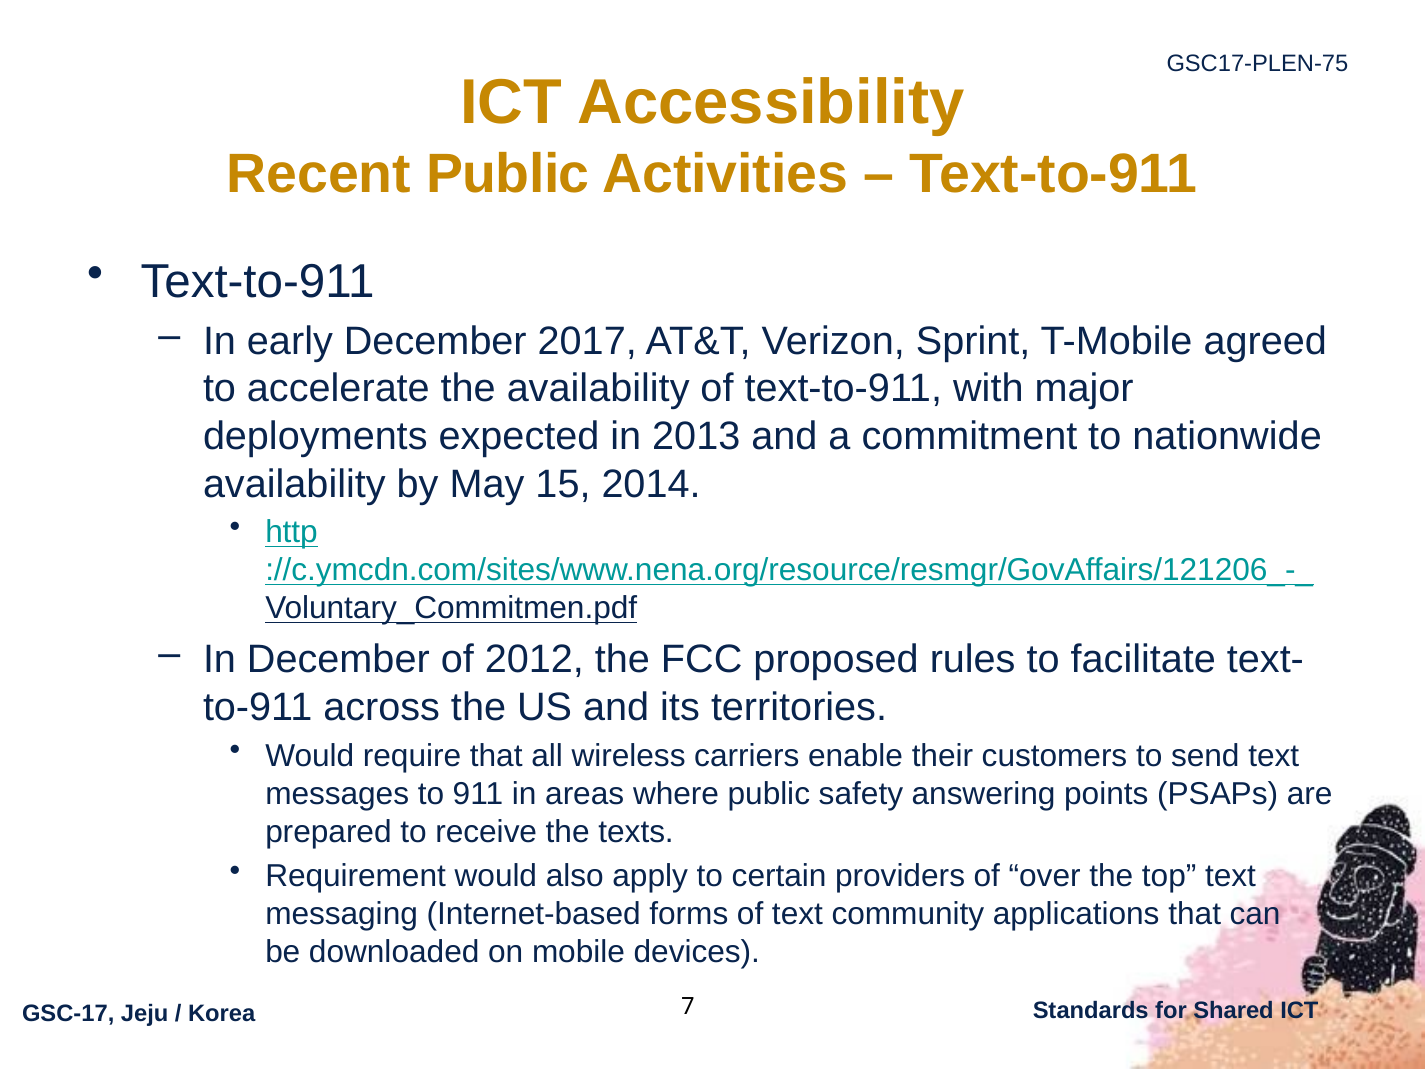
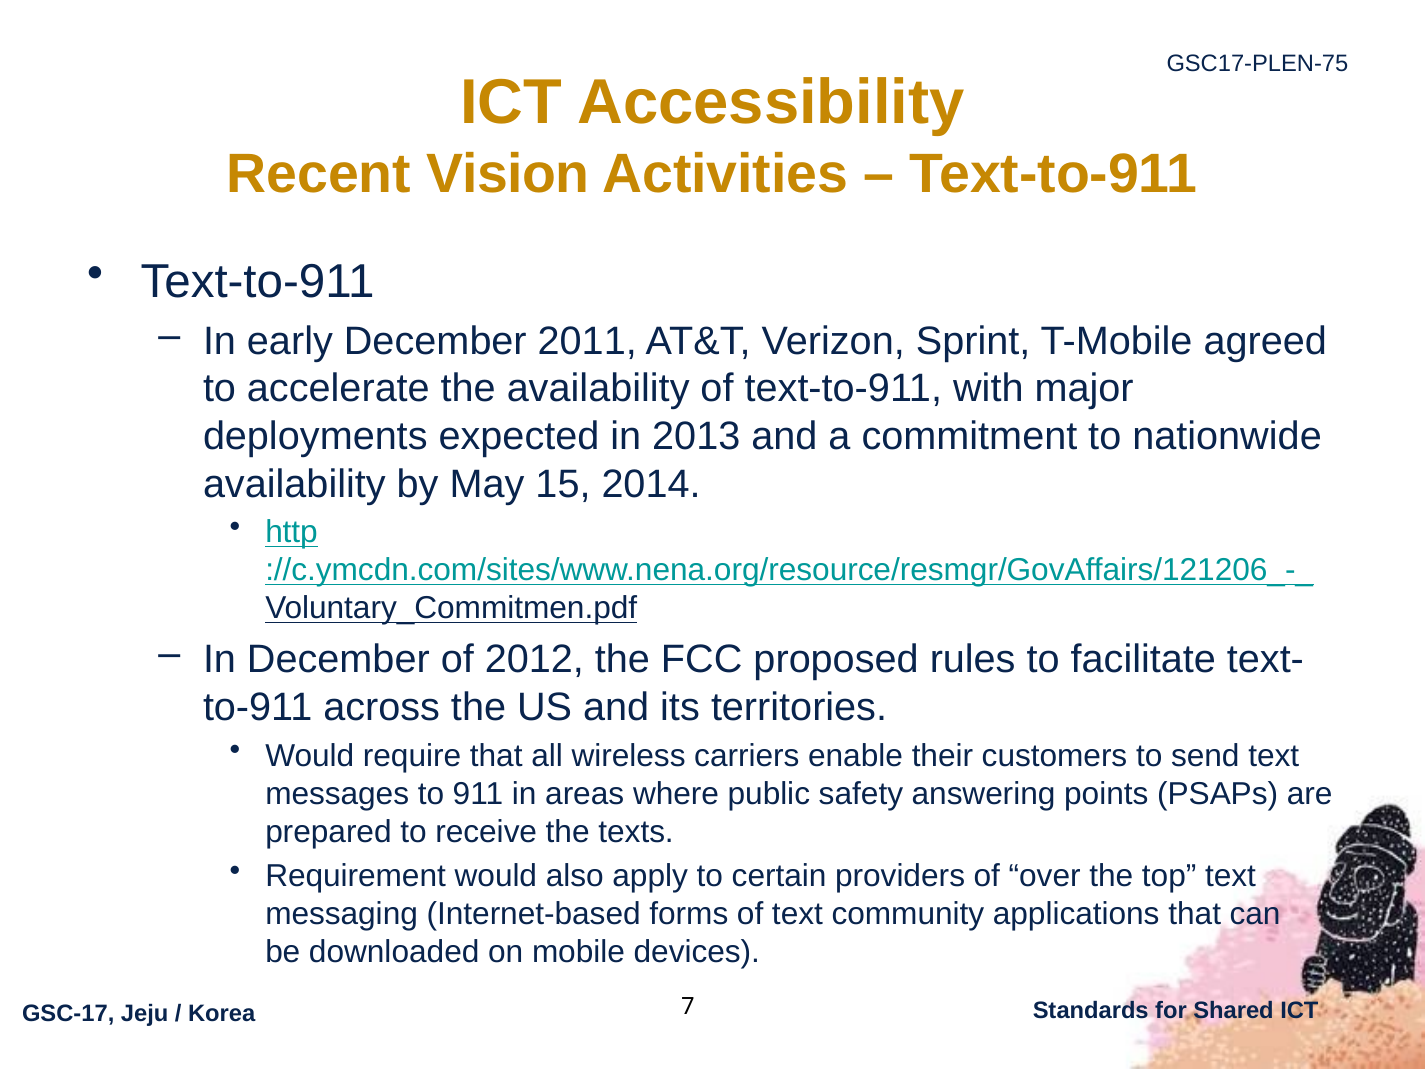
Recent Public: Public -> Vision (508, 174)
2017: 2017 -> 2011 (587, 341)
